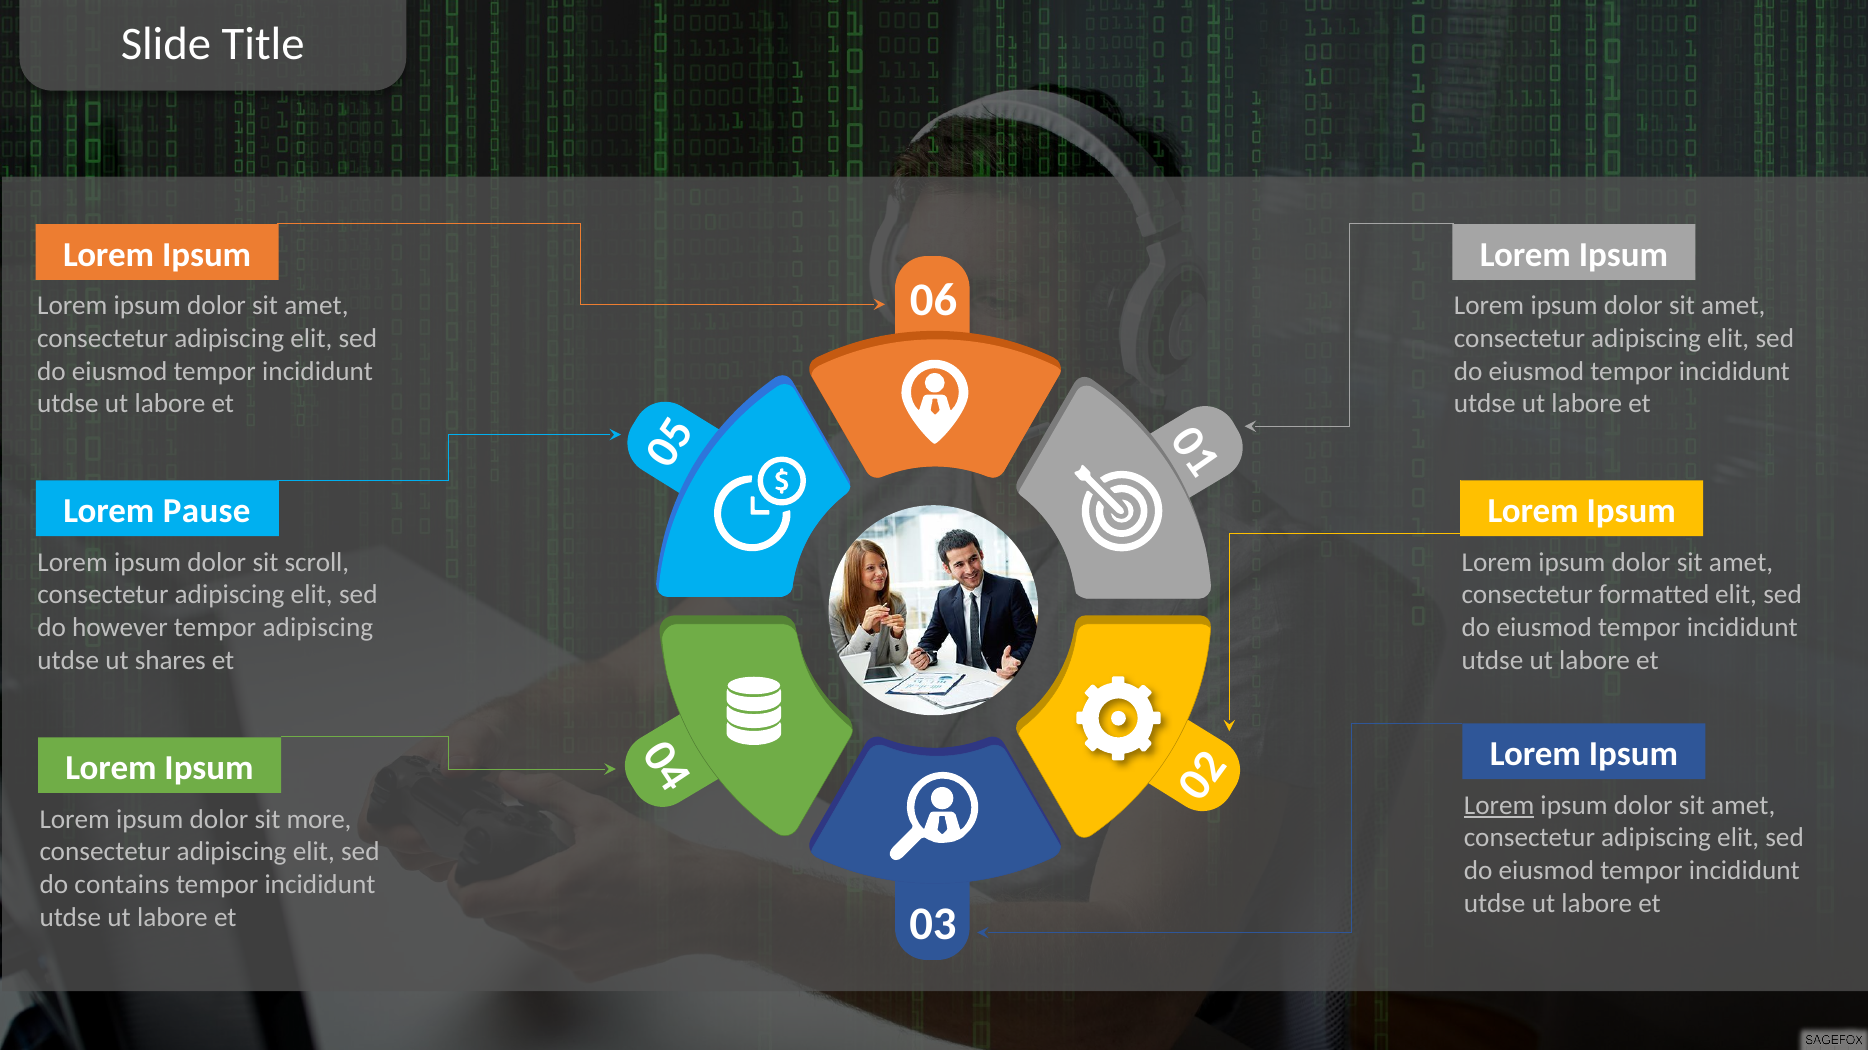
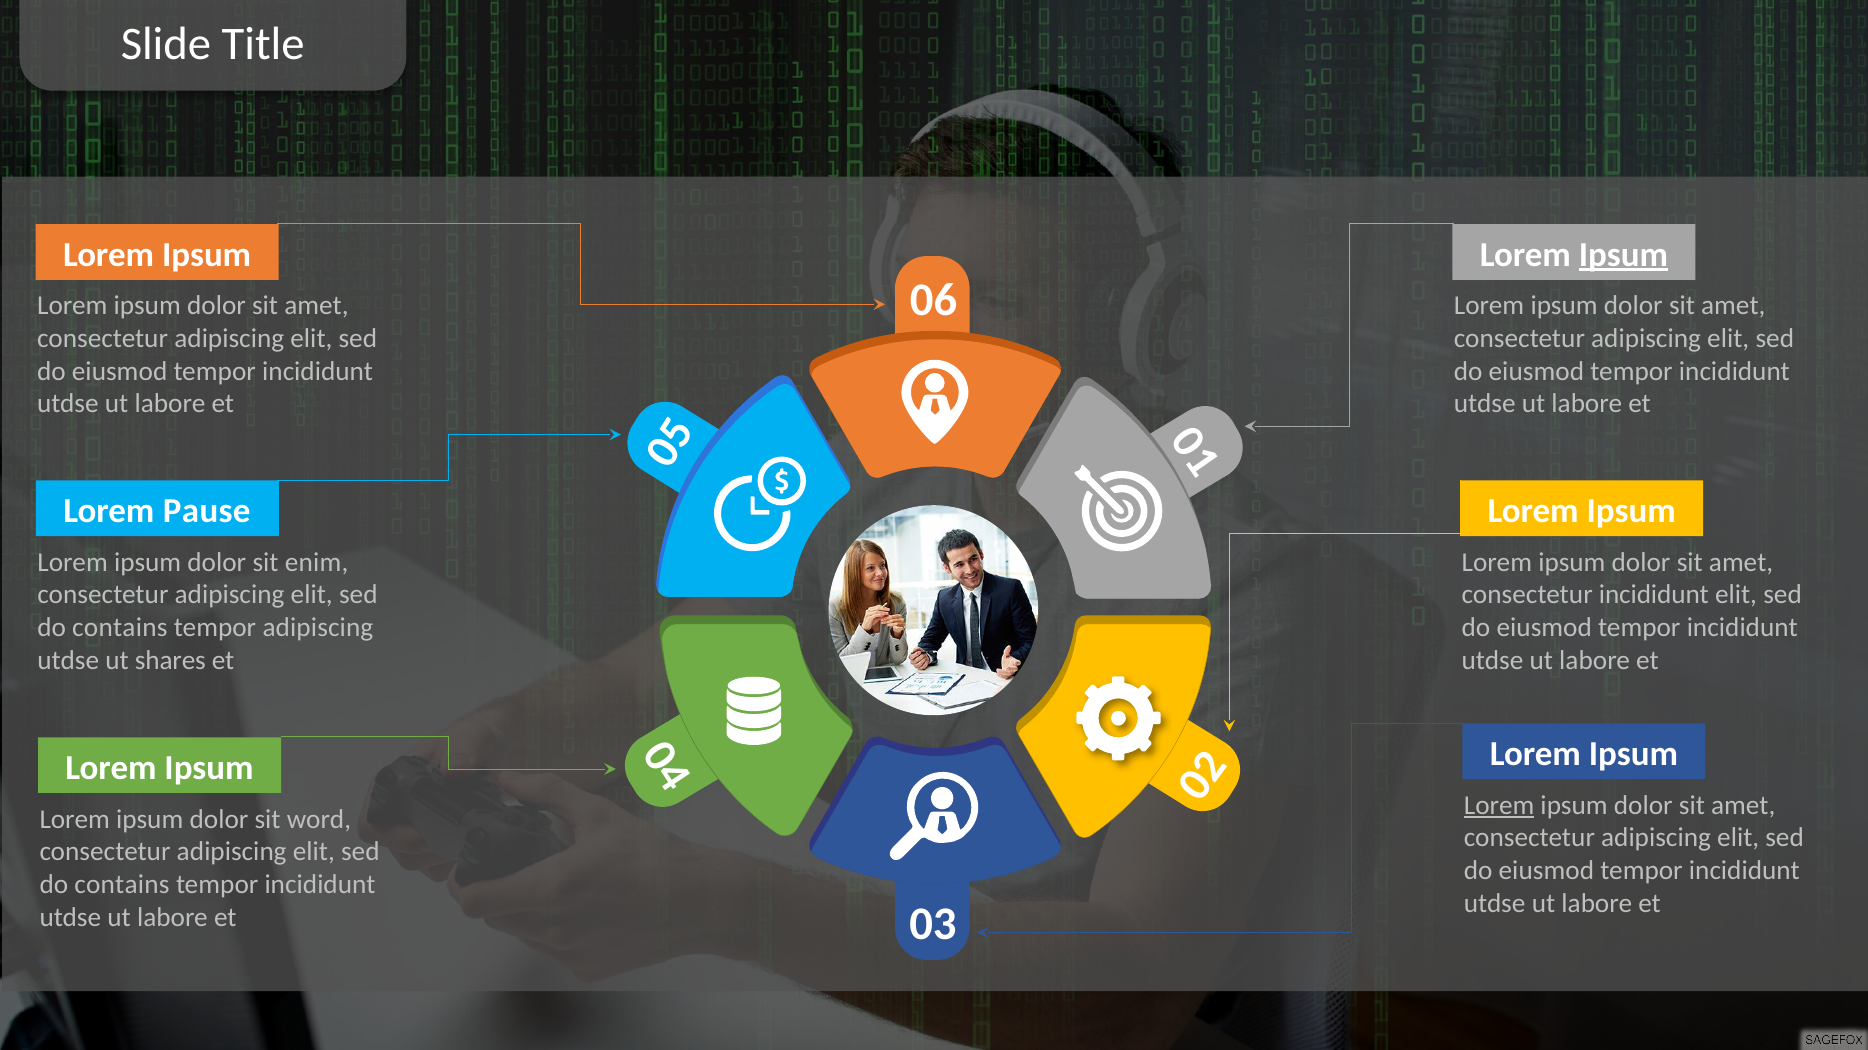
Ipsum underline: none -> present (1623, 255)
scroll: scroll -> enim (317, 563)
consectetur formatted: formatted -> incididunt (1654, 595)
however: however -> contains (120, 628)
more: more -> word (319, 820)
